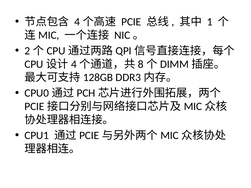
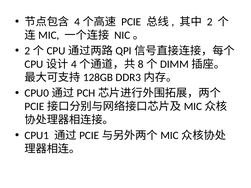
1: 1 -> 2 (210, 22)
